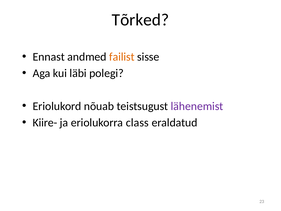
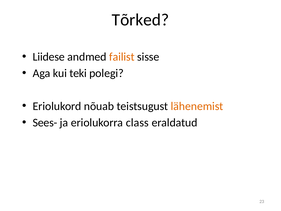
Ennast: Ennast -> Liidese (49, 57)
läbi: läbi -> teki (78, 73)
lähenemist colour: purple -> orange (197, 106)
Kiire-: Kiire- -> Sees- (45, 122)
